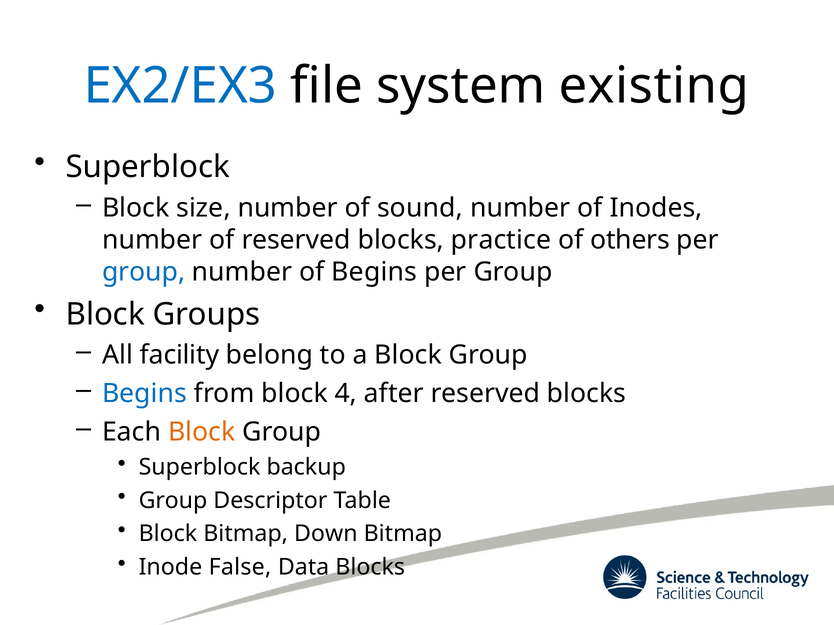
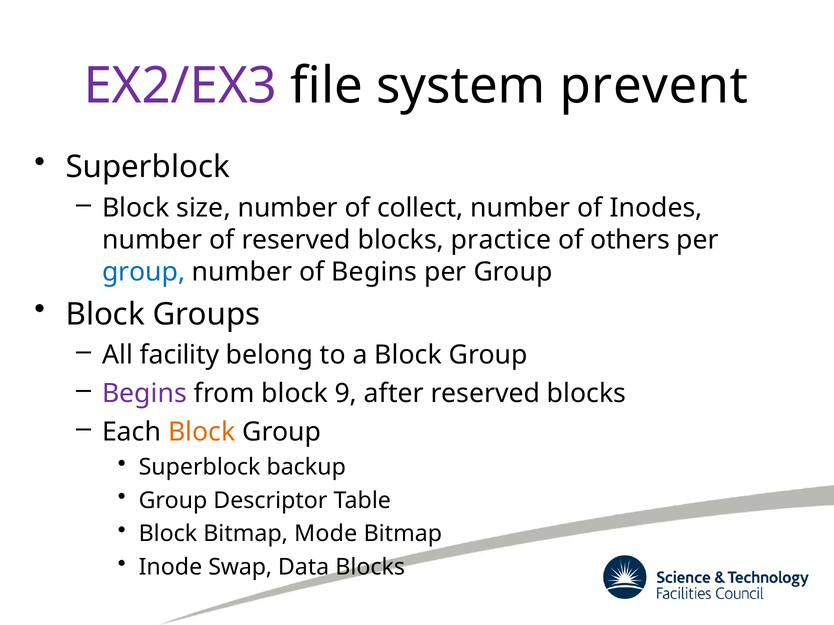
EX2/EX3 colour: blue -> purple (180, 86)
existing: existing -> prevent (654, 86)
sound: sound -> collect (420, 208)
Begins colour: blue -> purple (145, 394)
4: 4 -> 9 (346, 394)
Down: Down -> Mode (326, 534)
False: False -> Swap (240, 568)
